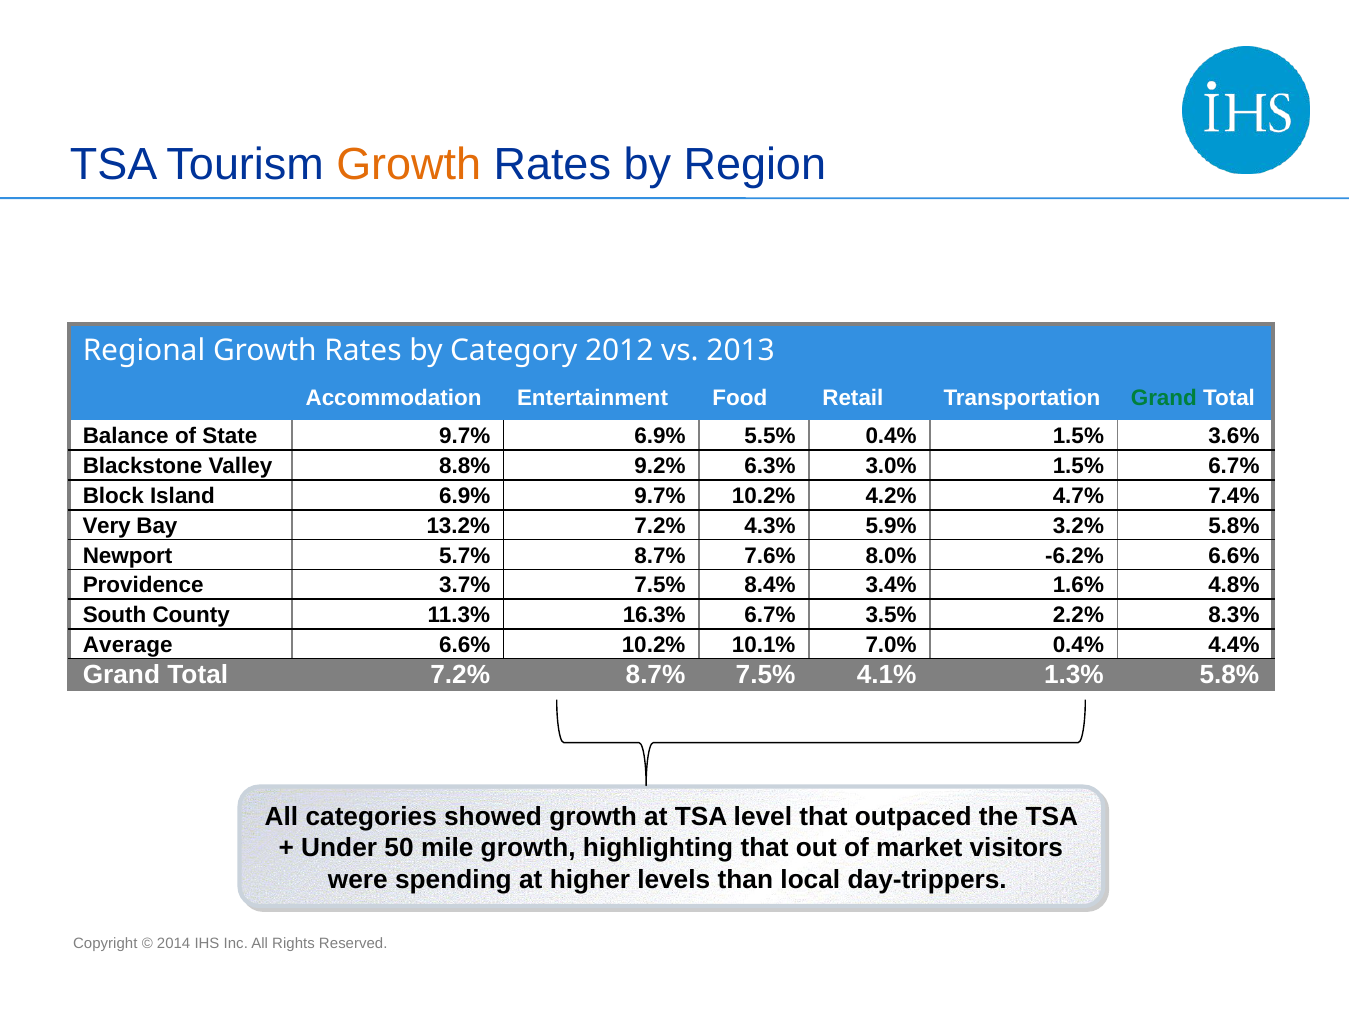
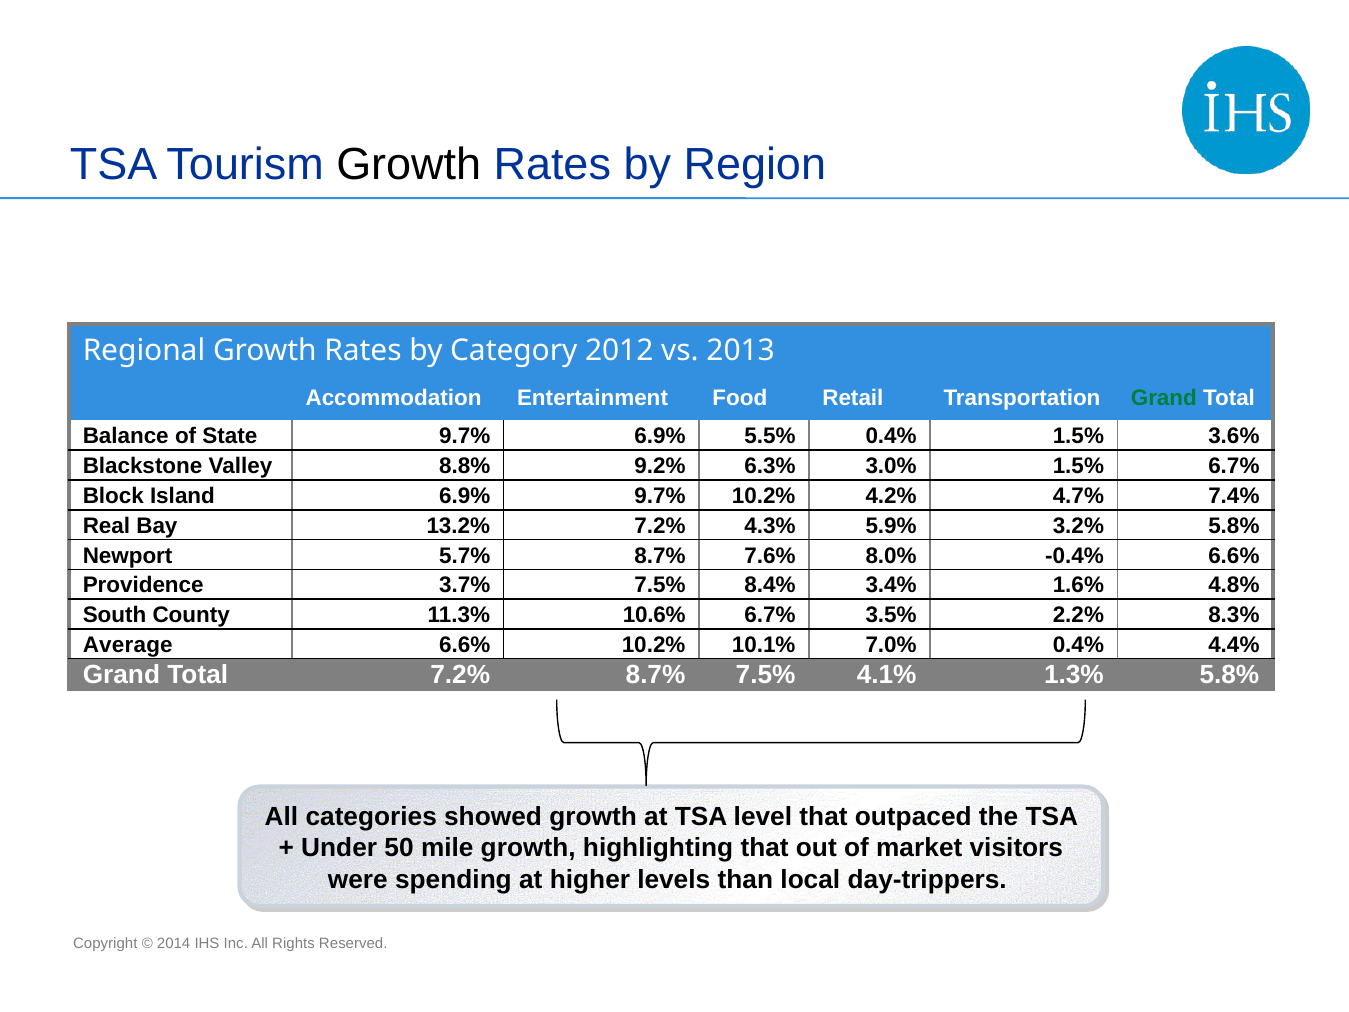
Growth colour: orange -> black (409, 164)
Very: Very -> Real (106, 526)
-6.2%: -6.2% -> -0.4% (1075, 556)
16.3%: 16.3% -> 10.6% (654, 615)
